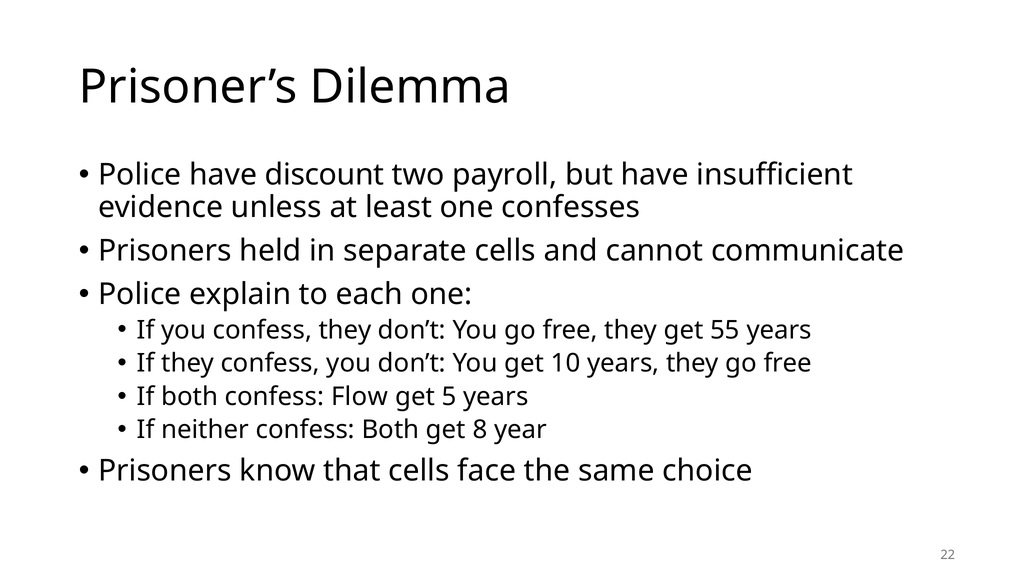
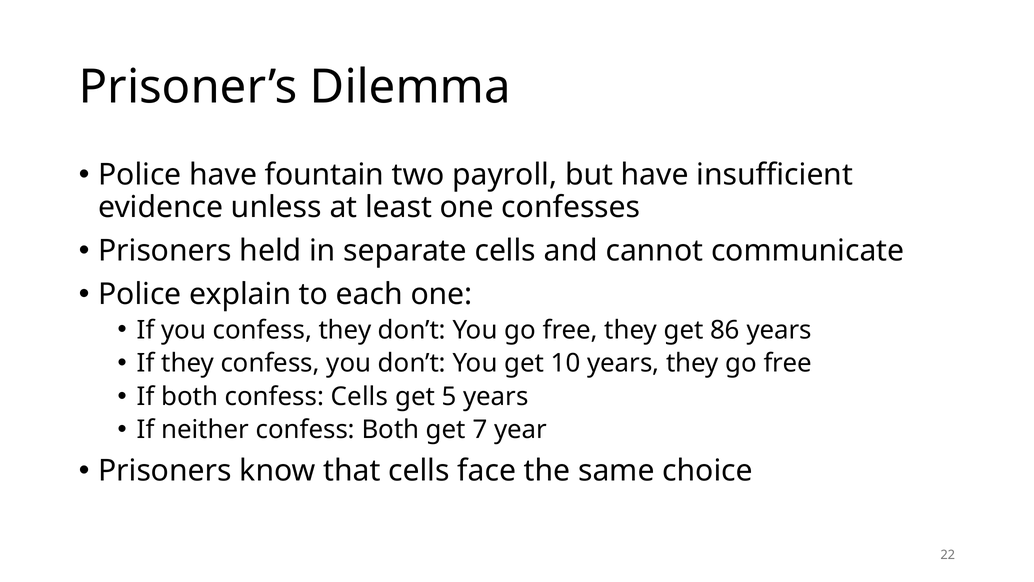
discount: discount -> fountain (324, 175)
55: 55 -> 86 (725, 330)
confess Flow: Flow -> Cells (359, 396)
8: 8 -> 7 (480, 430)
